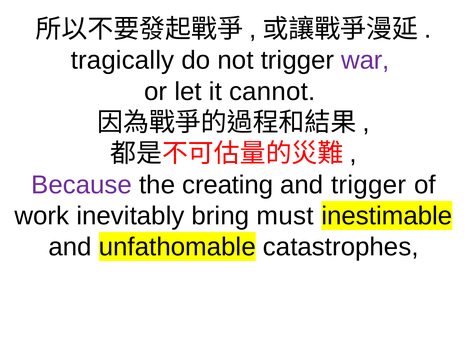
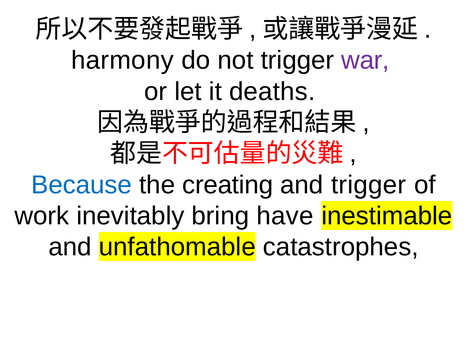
tragically: tragically -> harmony (122, 60)
cannot: cannot -> deaths (272, 92)
Because colour: purple -> blue (81, 185)
must: must -> have (285, 216)
